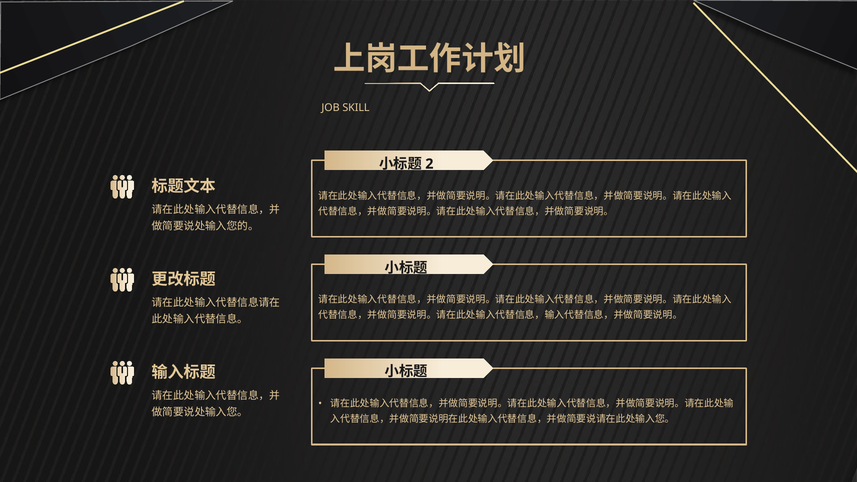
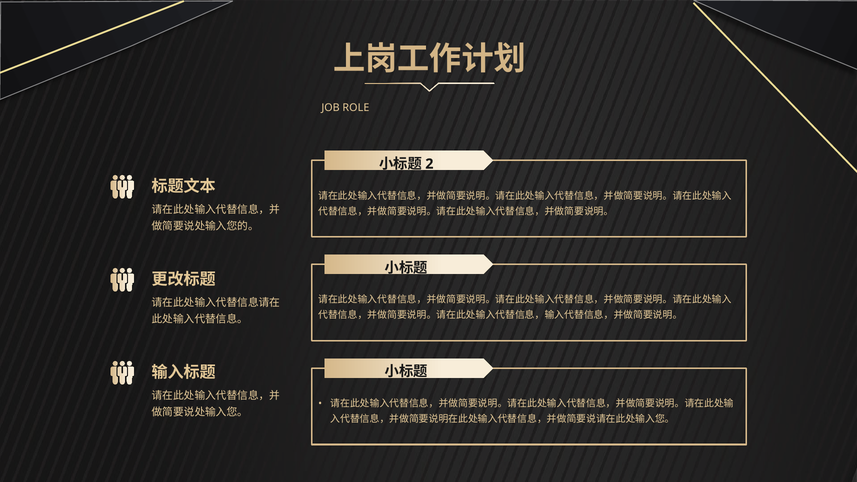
SKILL: SKILL -> ROLE (356, 108)
